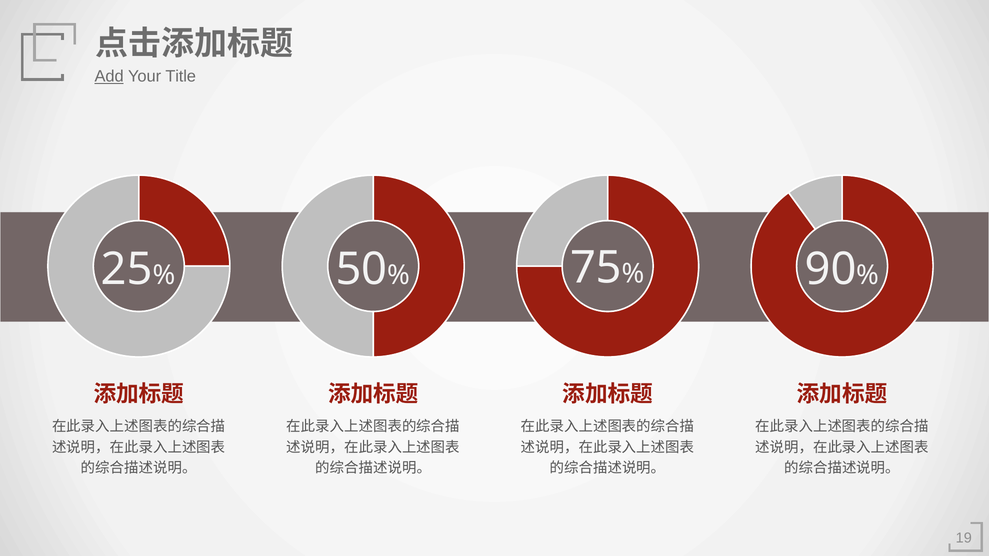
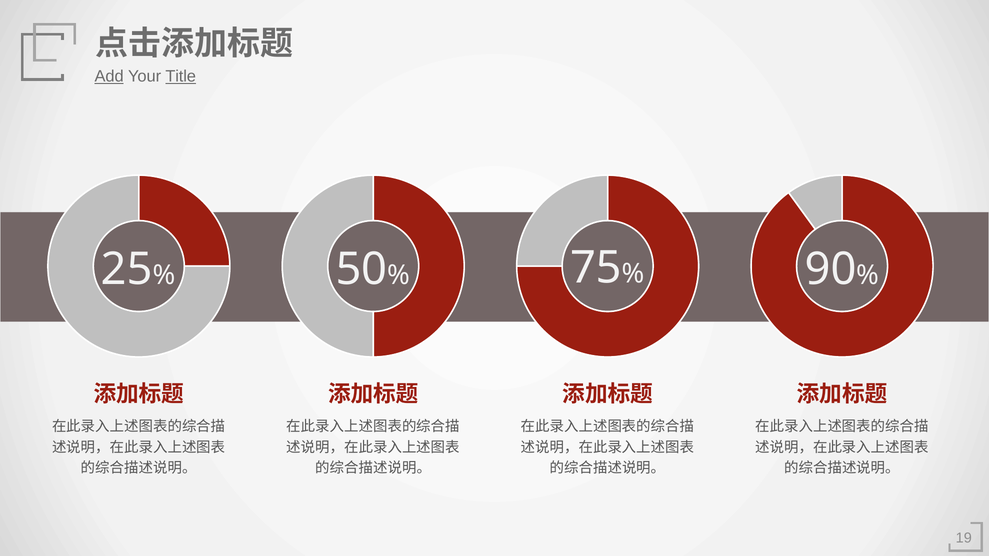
Title underline: none -> present (181, 76)
